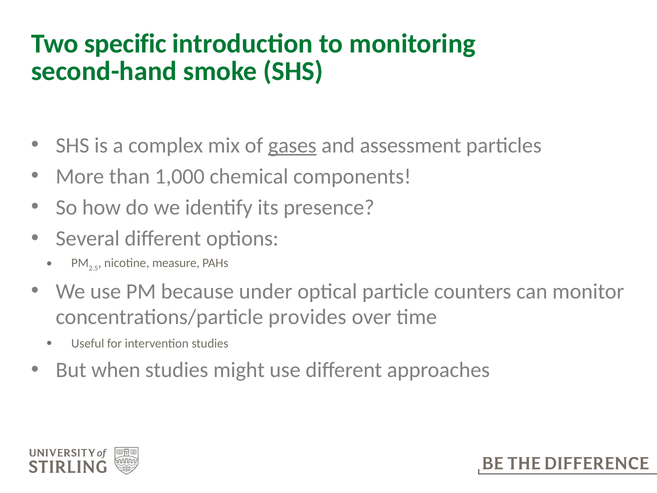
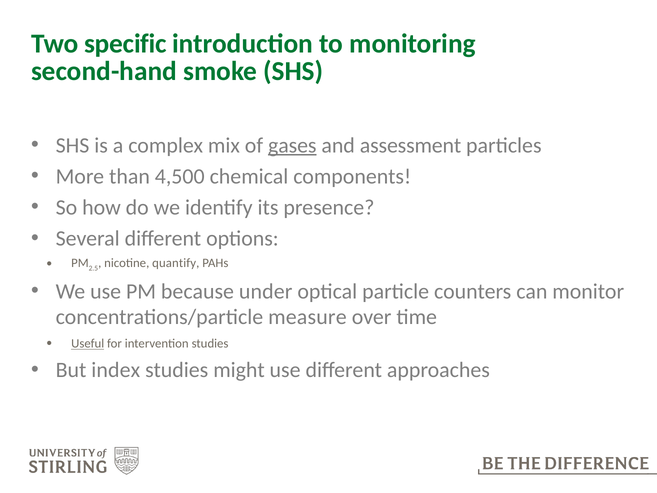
1,000: 1,000 -> 4,500 (180, 176)
measure: measure -> quantify (176, 263)
provides: provides -> measure (307, 317)
Useful underline: none -> present (88, 344)
when: when -> index (116, 370)
